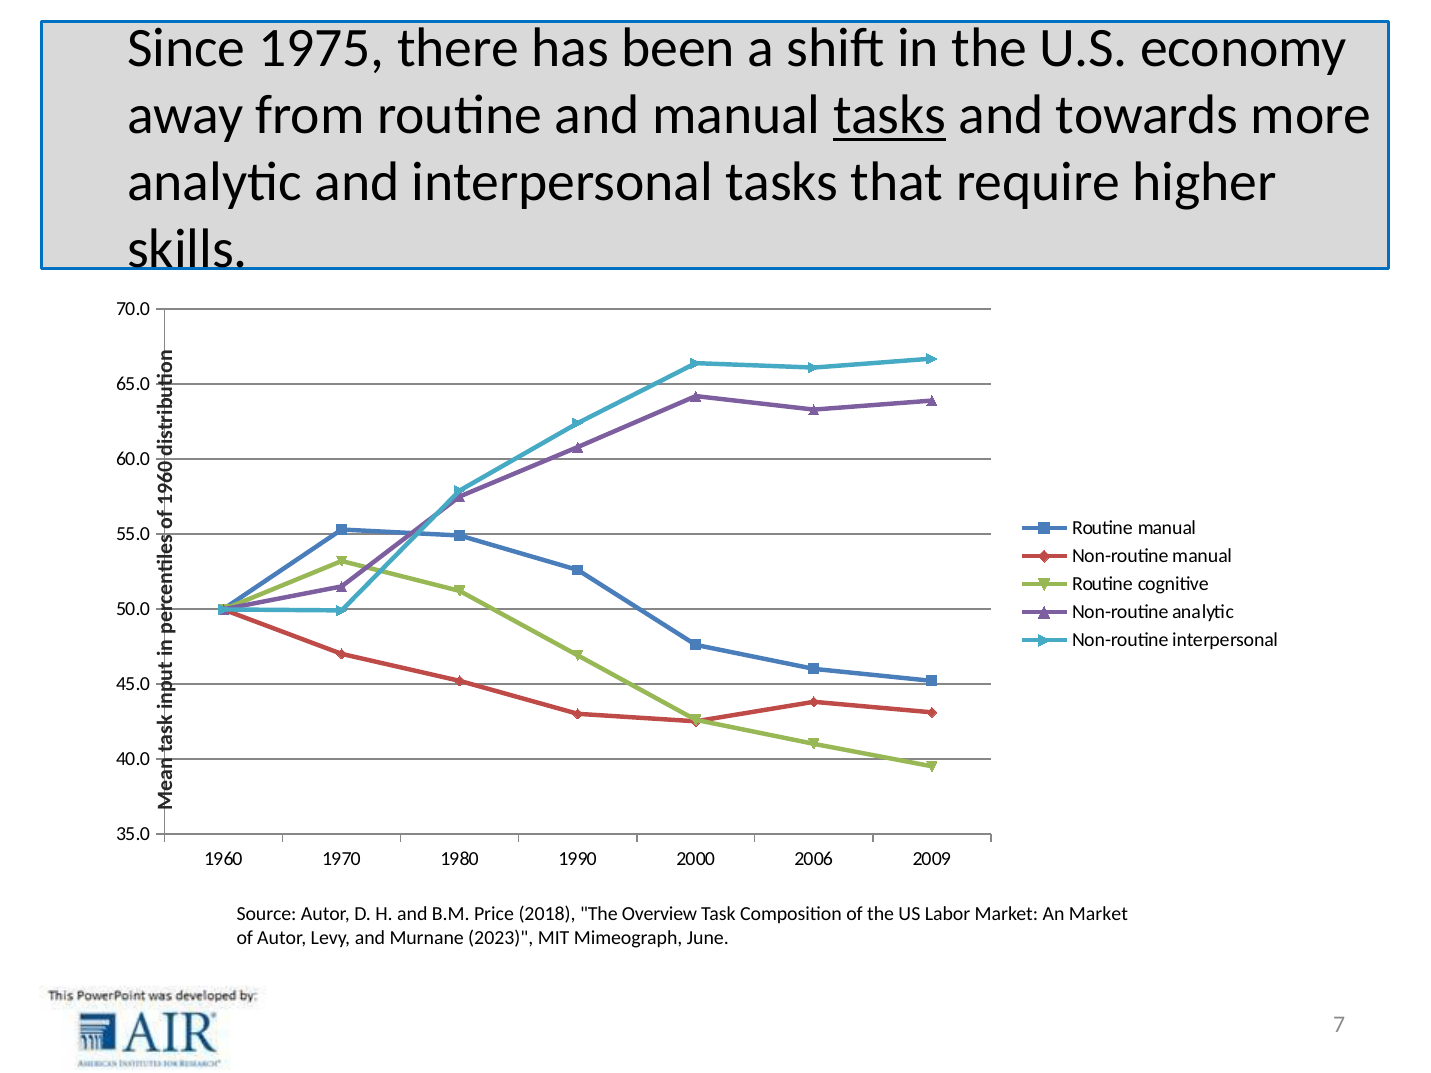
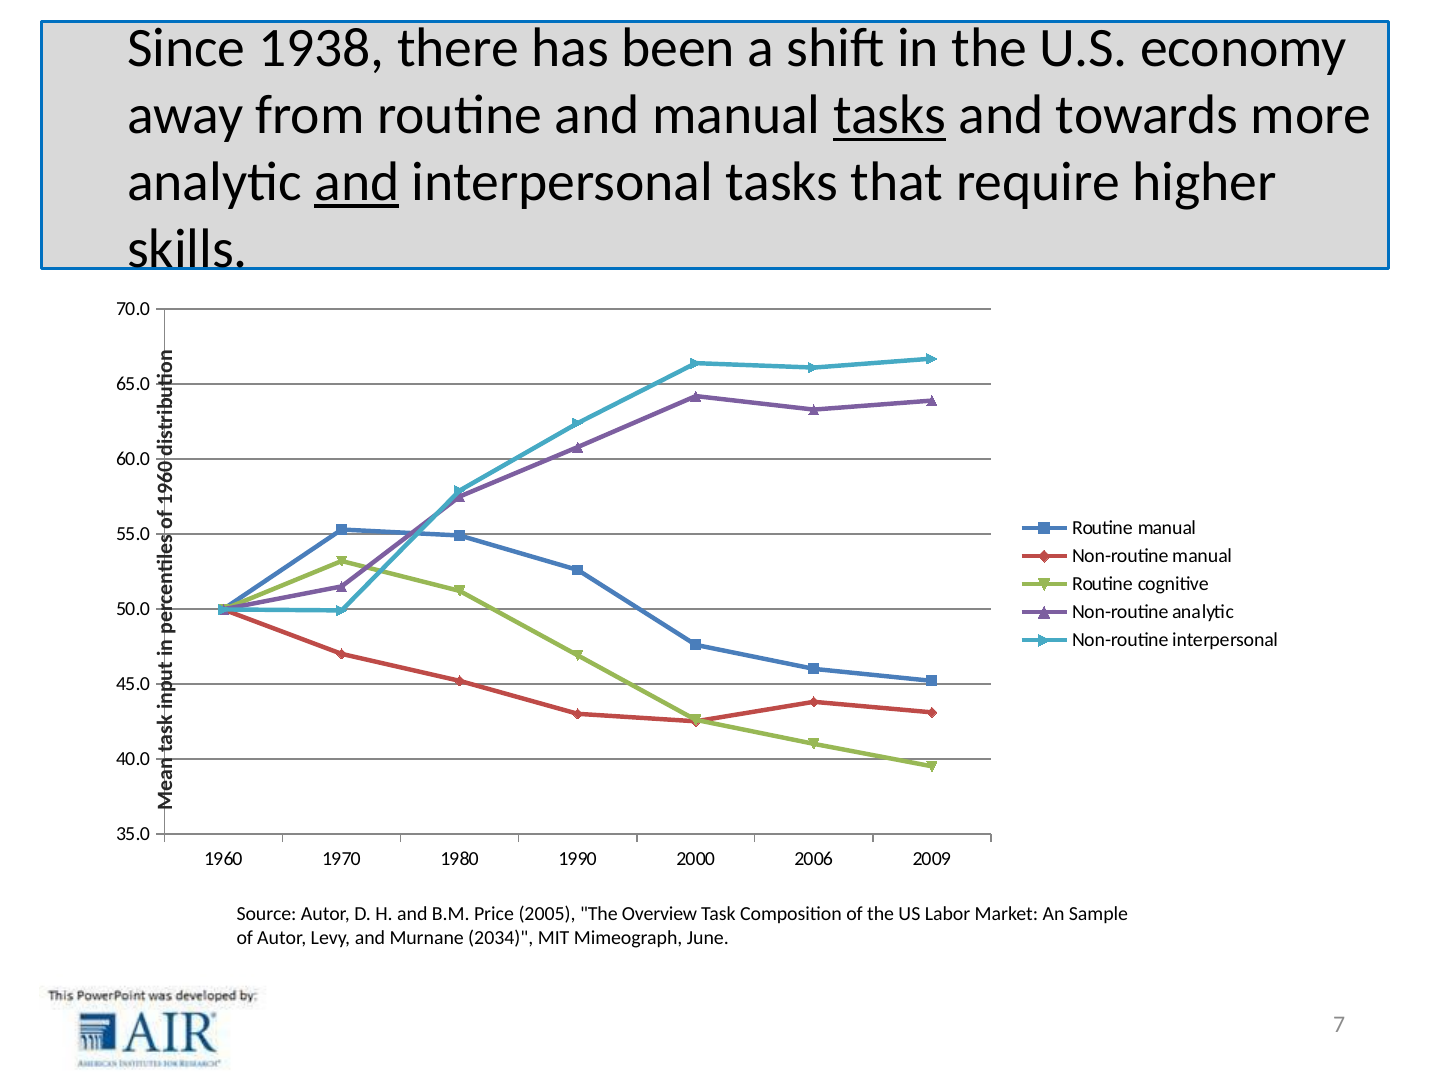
1975: 1975 -> 1938 (321, 49)
and underline: none -> present (357, 182)
2018: 2018 -> 2005 (547, 914)
An Market: Market -> Sample (1098, 914)
2023: 2023 -> 2034 (501, 938)
